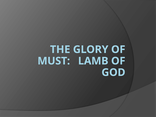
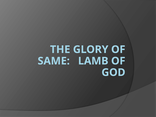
MUST: MUST -> SAME (54, 61)
